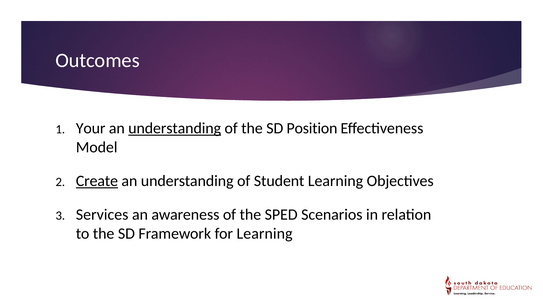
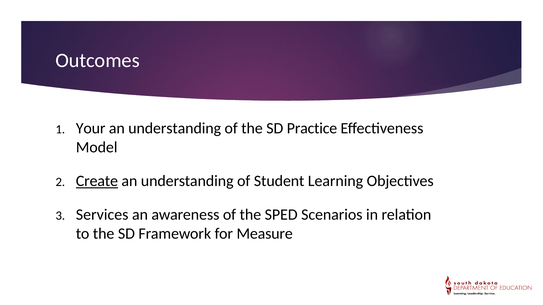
understanding underline: present -> none (175, 129)
Position: Position -> Practice (312, 129)
for Learning: Learning -> Measure (265, 234)
